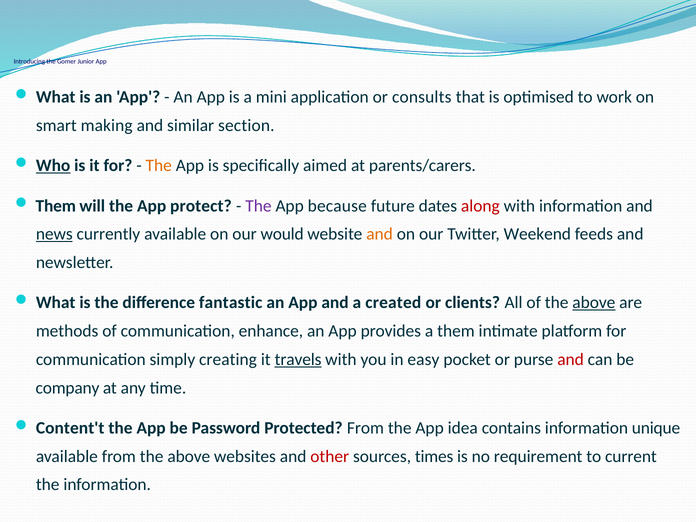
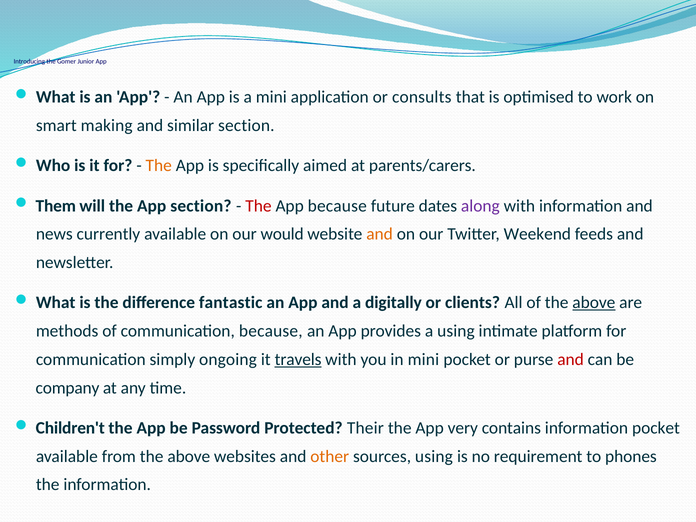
Who underline: present -> none (53, 166)
App protect: protect -> section (201, 206)
The colour: purple -> red (258, 206)
along colour: red -> purple (480, 206)
news underline: present -> none (54, 234)
created: created -> digitally (393, 303)
communication enhance: enhance -> because (271, 331)
a them: them -> using (456, 331)
creating: creating -> ongoing (228, 359)
in easy: easy -> mini (423, 359)
Content't: Content't -> Children't (70, 428)
Protected From: From -> Their (365, 428)
idea: idea -> very (463, 428)
information unique: unique -> pocket (656, 428)
other colour: red -> orange (330, 456)
sources times: times -> using (434, 456)
current: current -> phones (631, 456)
